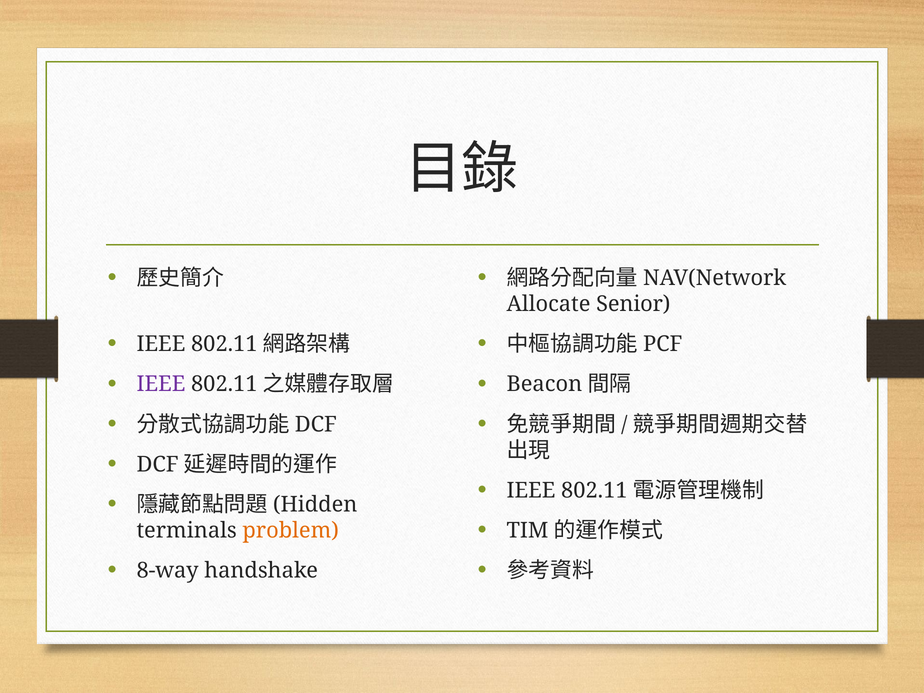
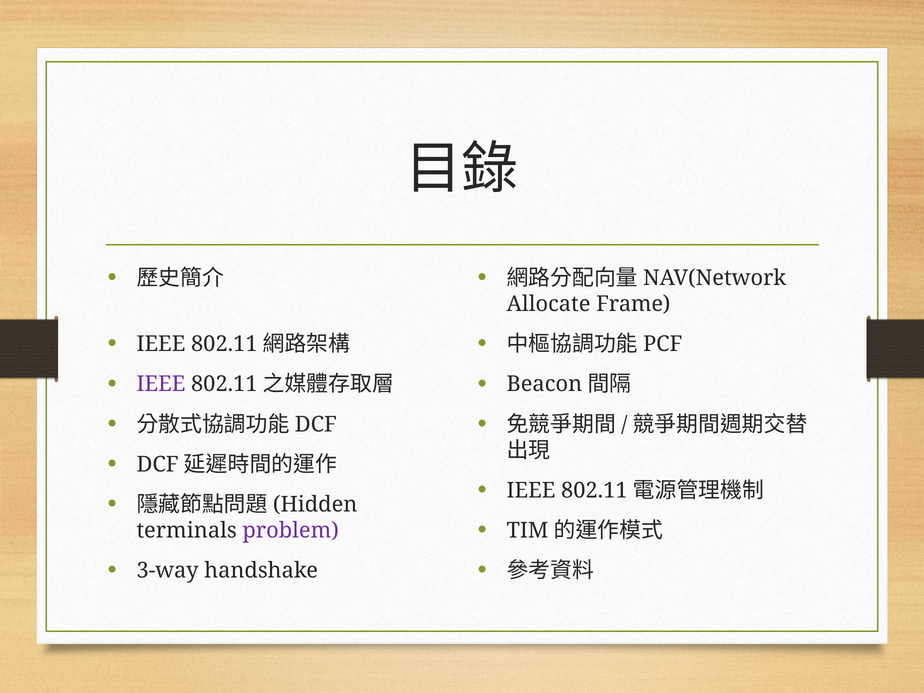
Senior: Senior -> Frame (633, 304)
problem colour: orange -> purple (291, 531)
8-way: 8-way -> 3-way (168, 571)
